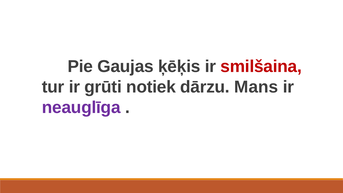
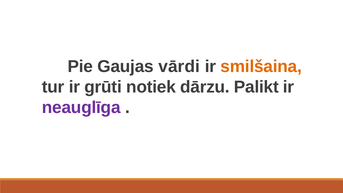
ķēķis: ķēķis -> vārdi (179, 66)
smilšaina colour: red -> orange (261, 66)
Mans: Mans -> Palikt (256, 87)
